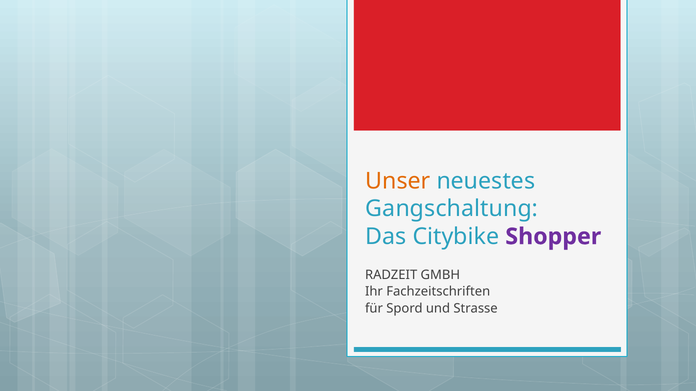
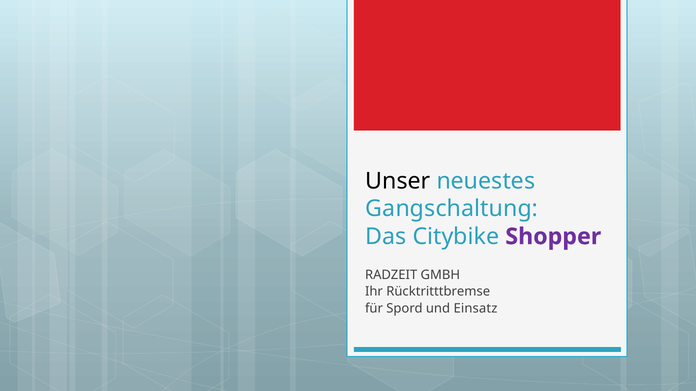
Unser colour: orange -> black (398, 181)
Fachzeitschriften: Fachzeitschriften -> Rücktritttbremse (438, 292)
Strasse: Strasse -> Einsatz (475, 309)
